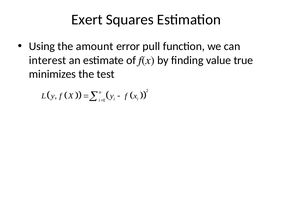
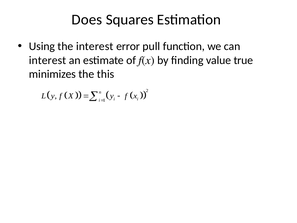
Exert: Exert -> Does (87, 20)
the amount: amount -> interest (95, 46)
test: test -> this (106, 74)
